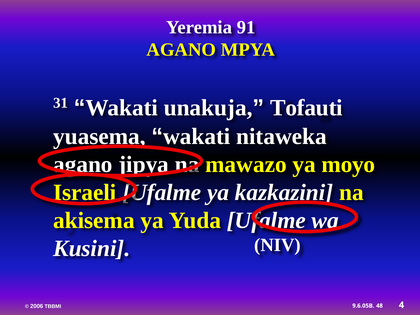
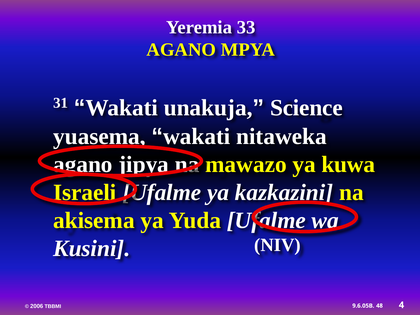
91: 91 -> 33 (246, 27)
Tofauti: Tofauti -> Science (306, 108)
moyo: moyo -> kuwa (348, 164)
